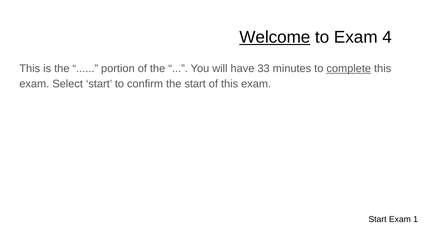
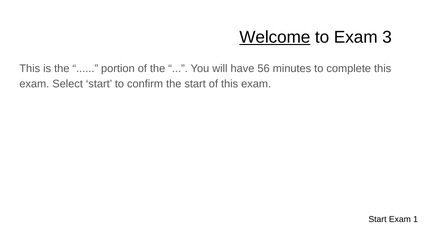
4: 4 -> 3 (387, 37)
33: 33 -> 56 (264, 69)
complete underline: present -> none (349, 69)
